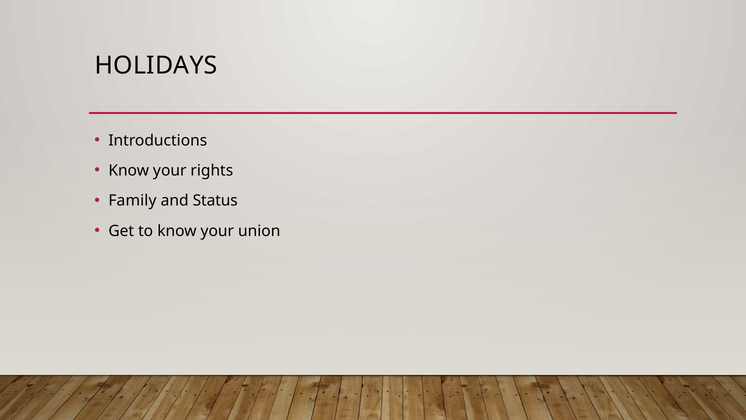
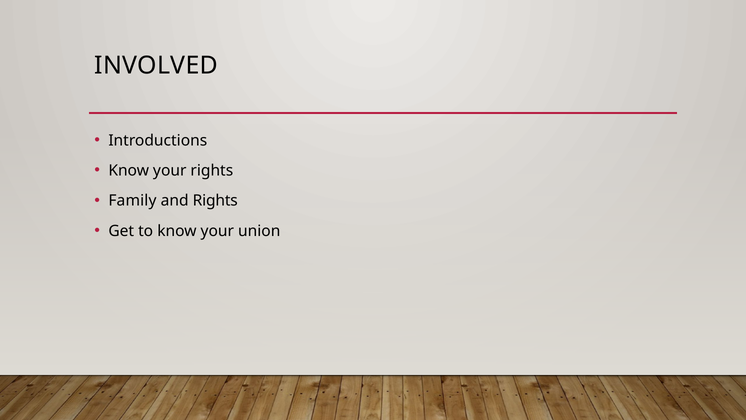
HOLIDAYS: HOLIDAYS -> INVOLVED (156, 65)
and Status: Status -> Rights (215, 201)
